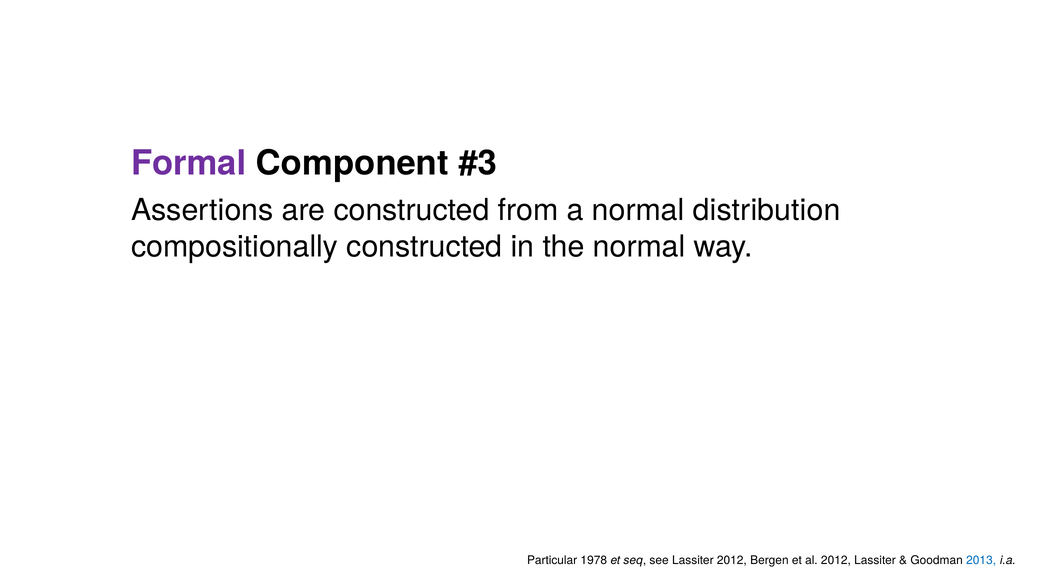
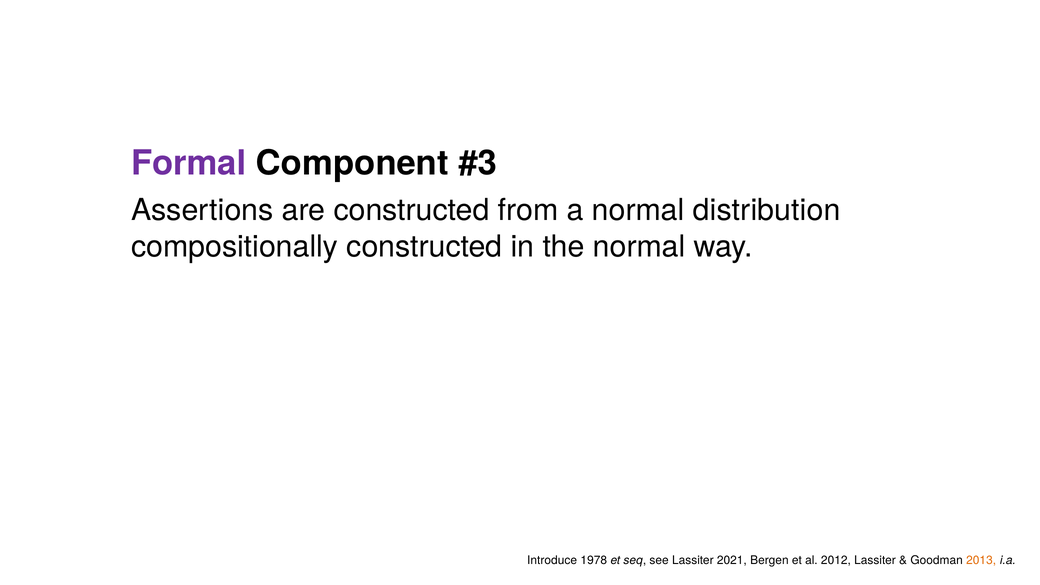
Particular: Particular -> Introduce (552, 560)
Lassiter 2012: 2012 -> 2021 (732, 560)
2013 colour: blue -> orange (981, 560)
